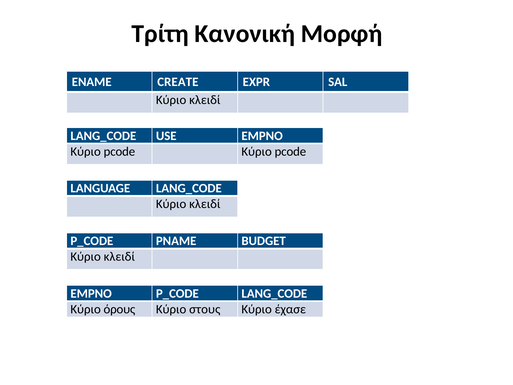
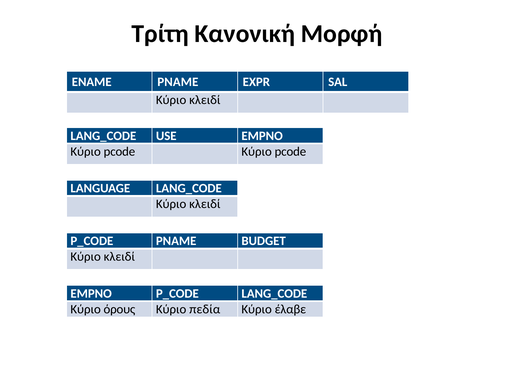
ENAME CREATE: CREATE -> PNAME (178, 82)
στους: στους -> πεδία (205, 309)
έχασε: έχασε -> έλαβε (290, 309)
